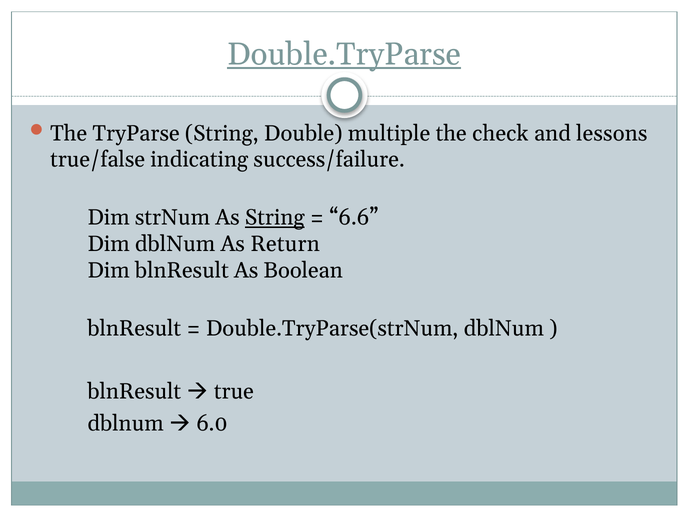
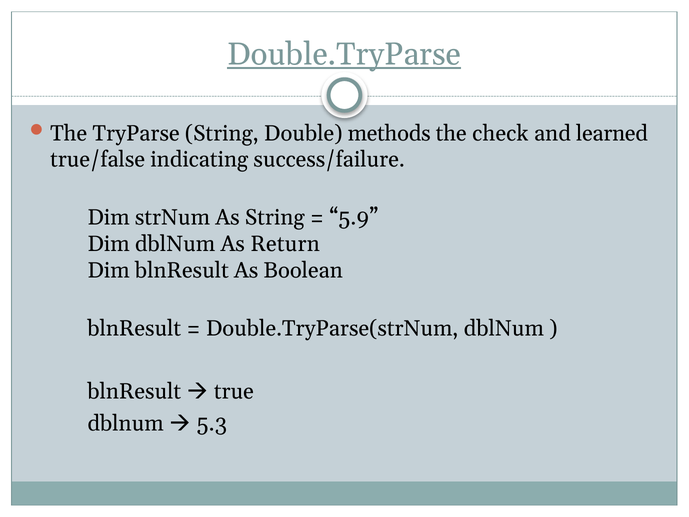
multiple: multiple -> methods (389, 133)
lessons: lessons -> learned (612, 133)
String underline: present -> none (275, 218)
6.6: 6.6 -> 5.9 (354, 218)
6.0: 6.0 -> 5.3 (212, 423)
